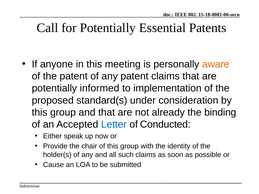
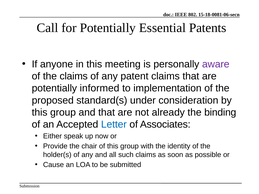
aware colour: orange -> purple (216, 64)
the patent: patent -> claims (74, 76)
Conducted: Conducted -> Associates (165, 125)
